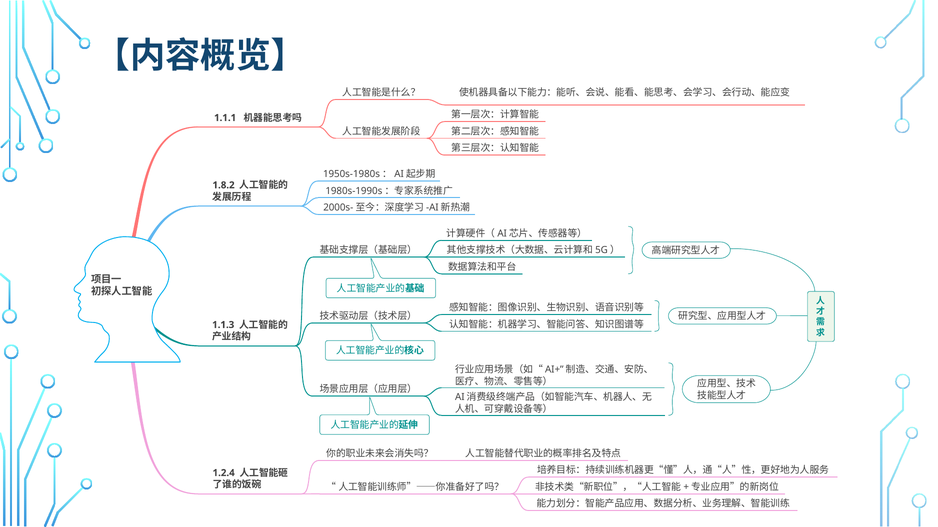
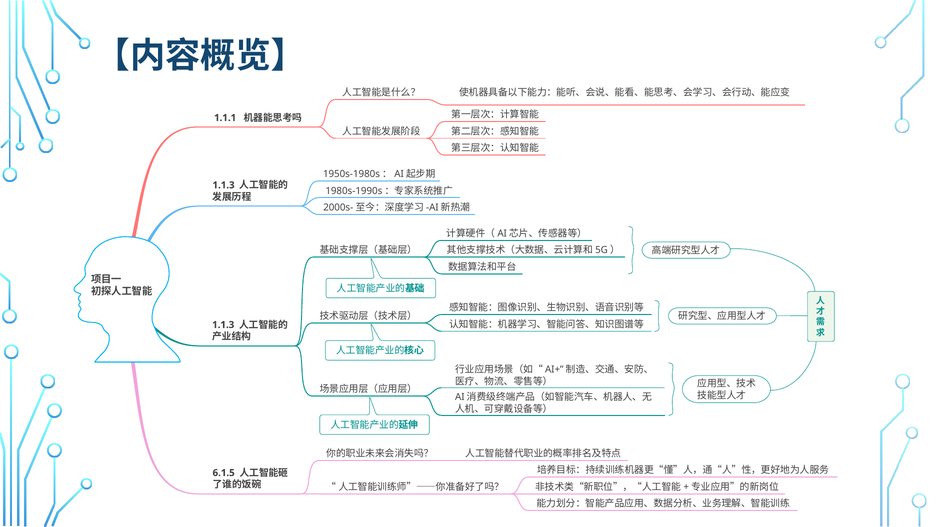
1.8.2: 1.8.2 -> 1.1.3 (224, 185)
1.2.4: 1.2.4 -> 6.1.5 (224, 473)
